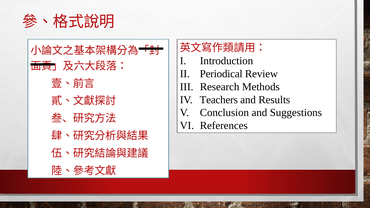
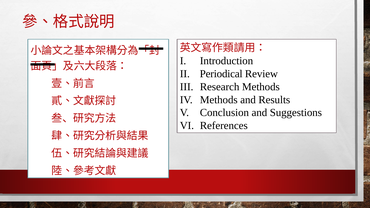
Teachers: Teachers -> Methods (219, 100)
